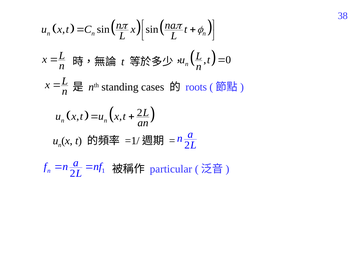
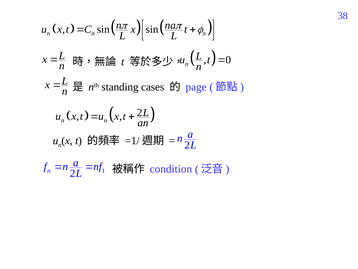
roots: roots -> page (196, 87)
particular: particular -> condition (171, 169)
